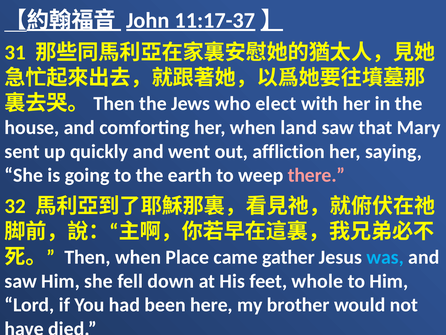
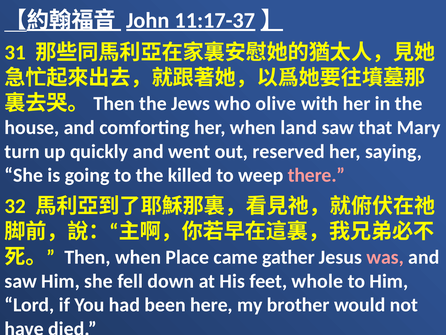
elect: elect -> olive (276, 103)
sent: sent -> turn (22, 151)
affliction: affliction -> reserved (289, 151)
earth: earth -> killed (190, 175)
was colour: light blue -> pink (385, 257)
